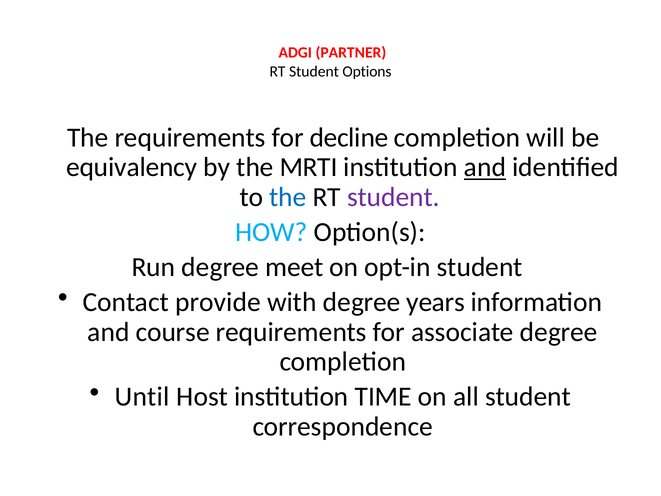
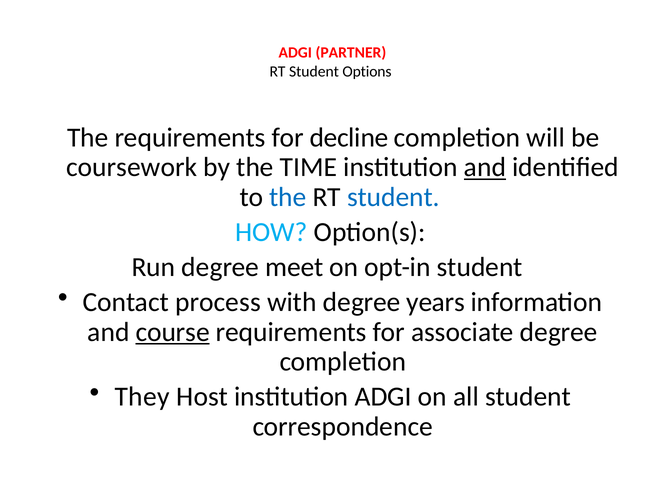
equivalency: equivalency -> coursework (132, 167)
MRTI: MRTI -> TIME (308, 167)
student colour: purple -> blue (393, 197)
provide: provide -> process (218, 302)
course underline: none -> present (173, 332)
Until: Until -> They (142, 397)
institution TIME: TIME -> ADGI (383, 397)
